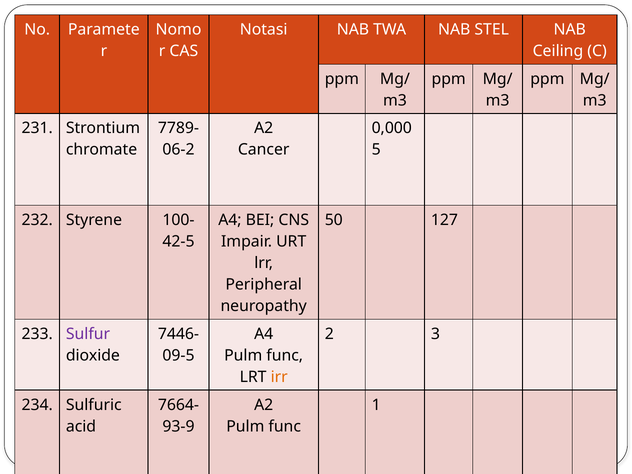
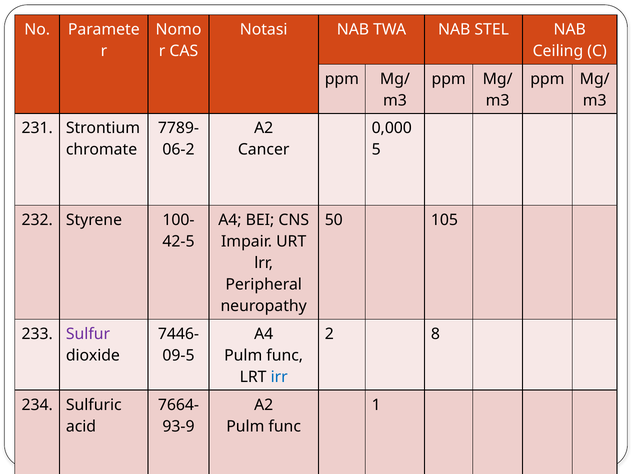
127: 127 -> 105 (444, 220)
3: 3 -> 8 (435, 334)
irr colour: orange -> blue (279, 377)
